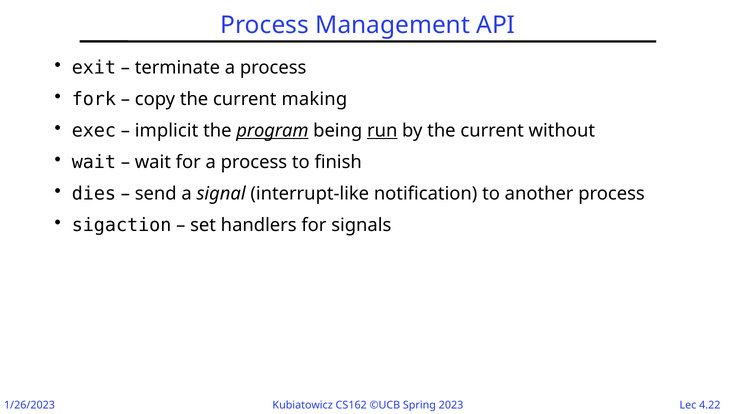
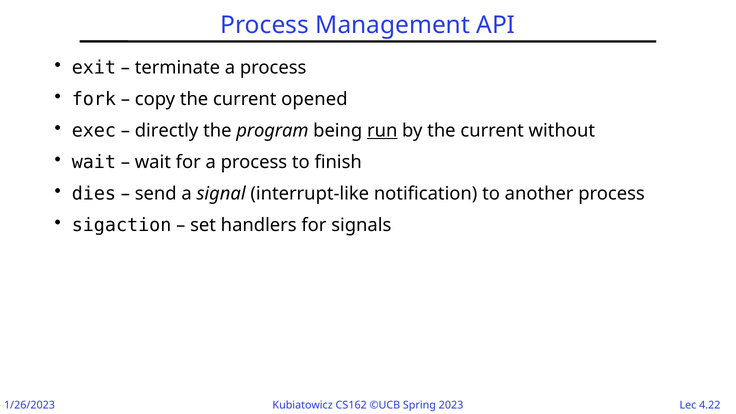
making: making -> opened (314, 99)
implicit: implicit -> directly (167, 131)
program underline: present -> none (272, 131)
